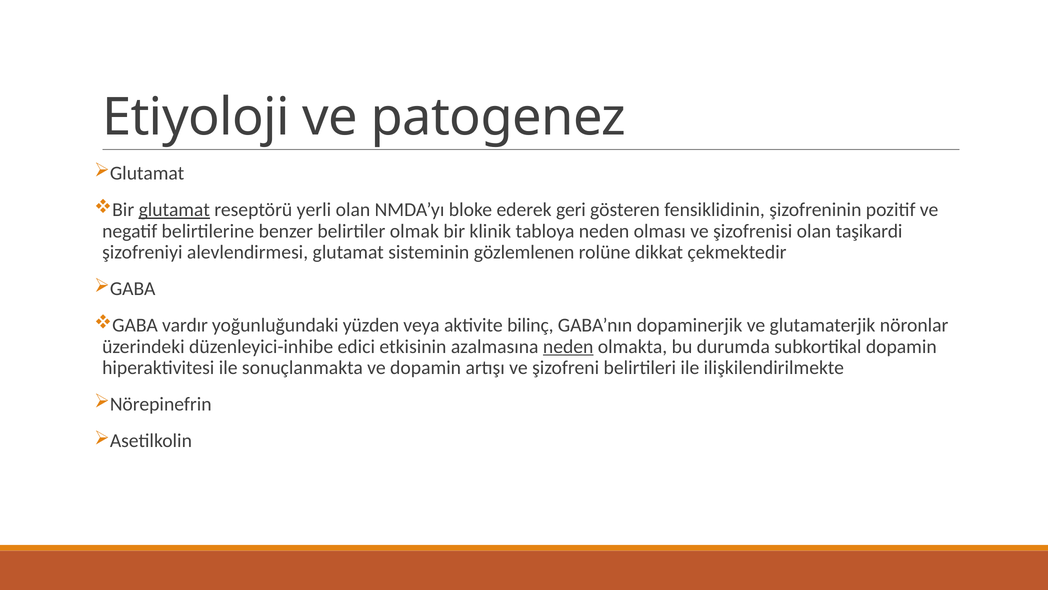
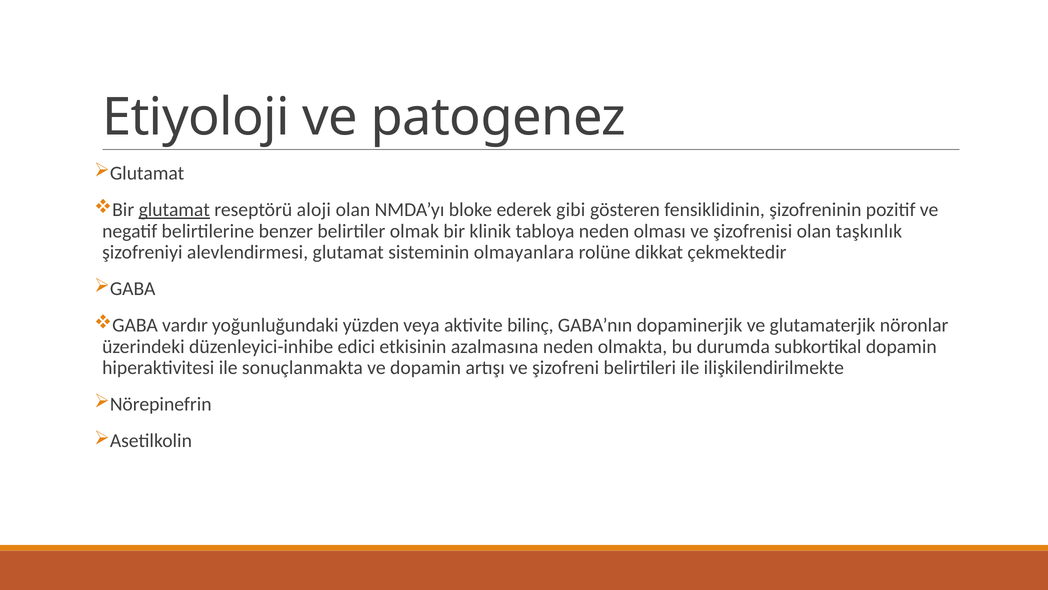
yerli: yerli -> aloji (314, 210)
geri: geri -> gibi (571, 210)
taşikardi: taşikardi -> taşkınlık (869, 231)
gözlemlenen: gözlemlenen -> olmayanlara (524, 252)
neden underline: present -> none (568, 346)
